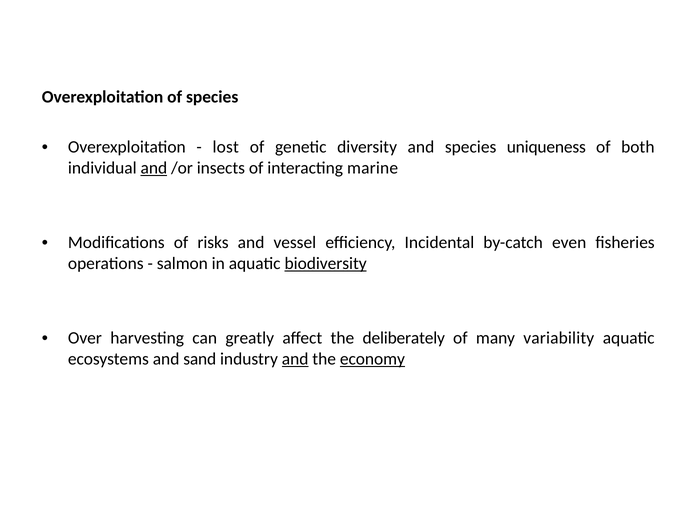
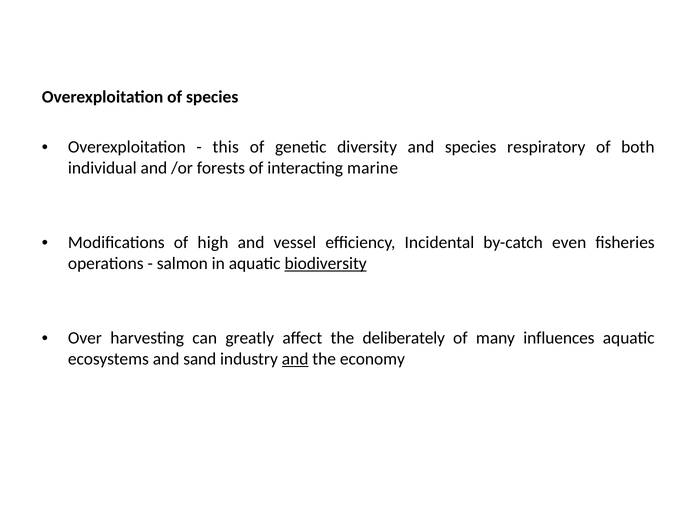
lost: lost -> this (226, 147)
uniqueness: uniqueness -> respiratory (546, 147)
and underline: present -> none (154, 168)
insects: insects -> forests (221, 168)
risks: risks -> high (213, 242)
variability: variability -> influences (559, 338)
economy underline: present -> none (372, 359)
